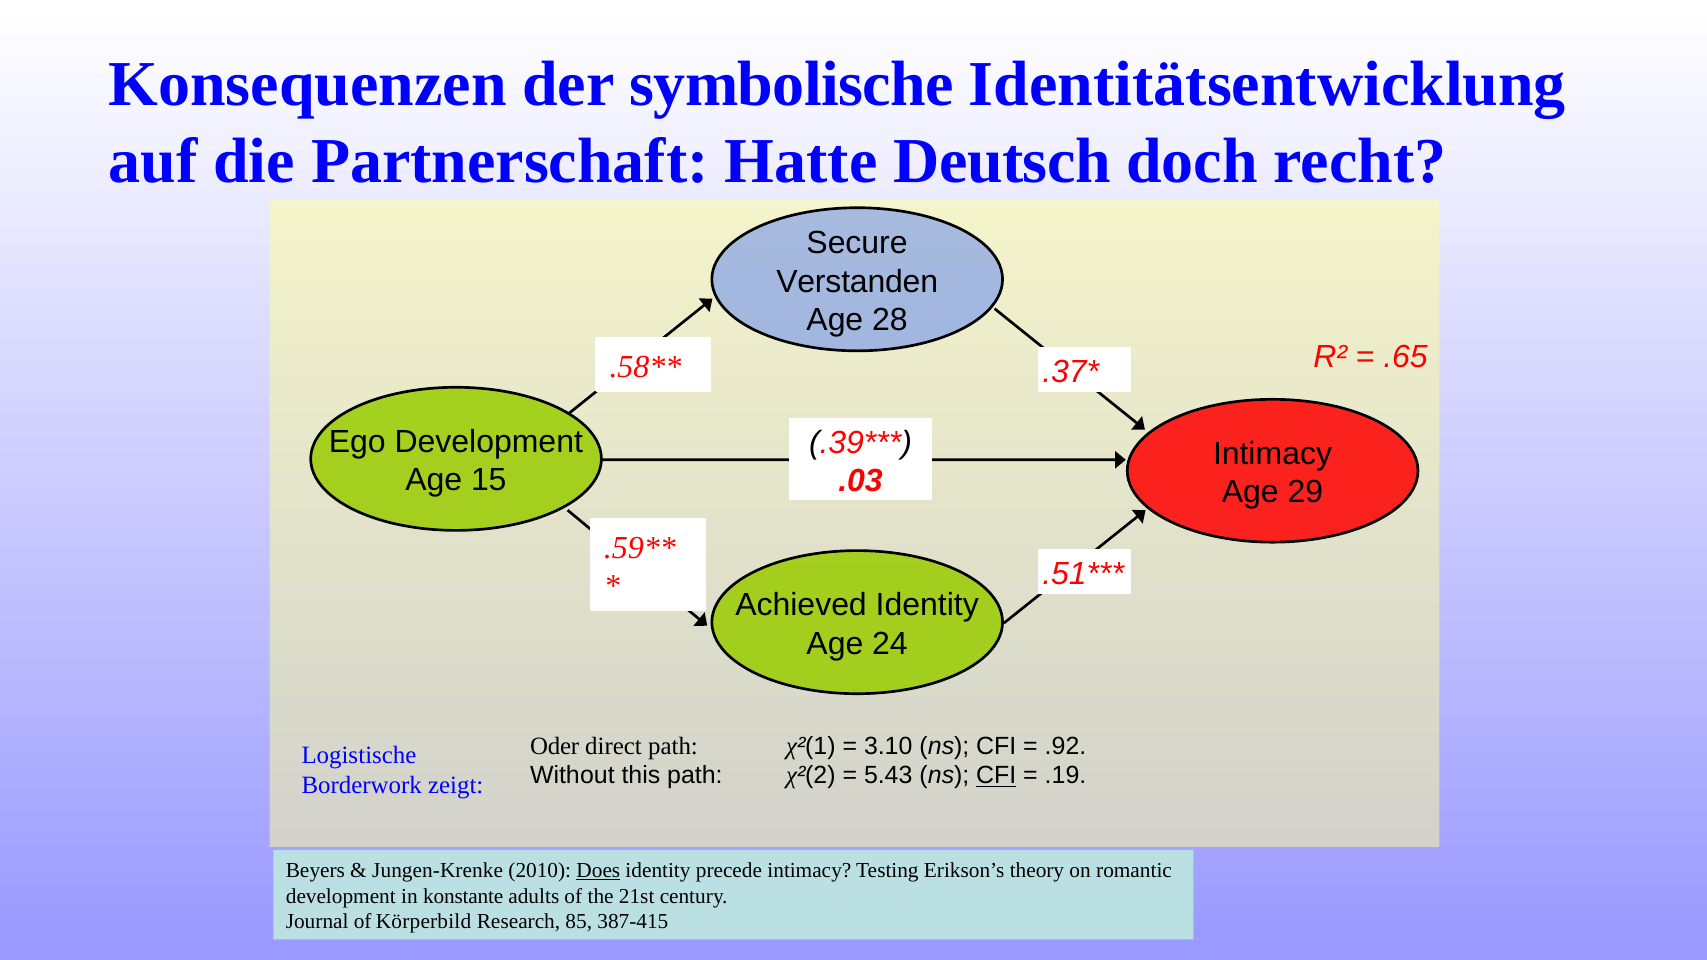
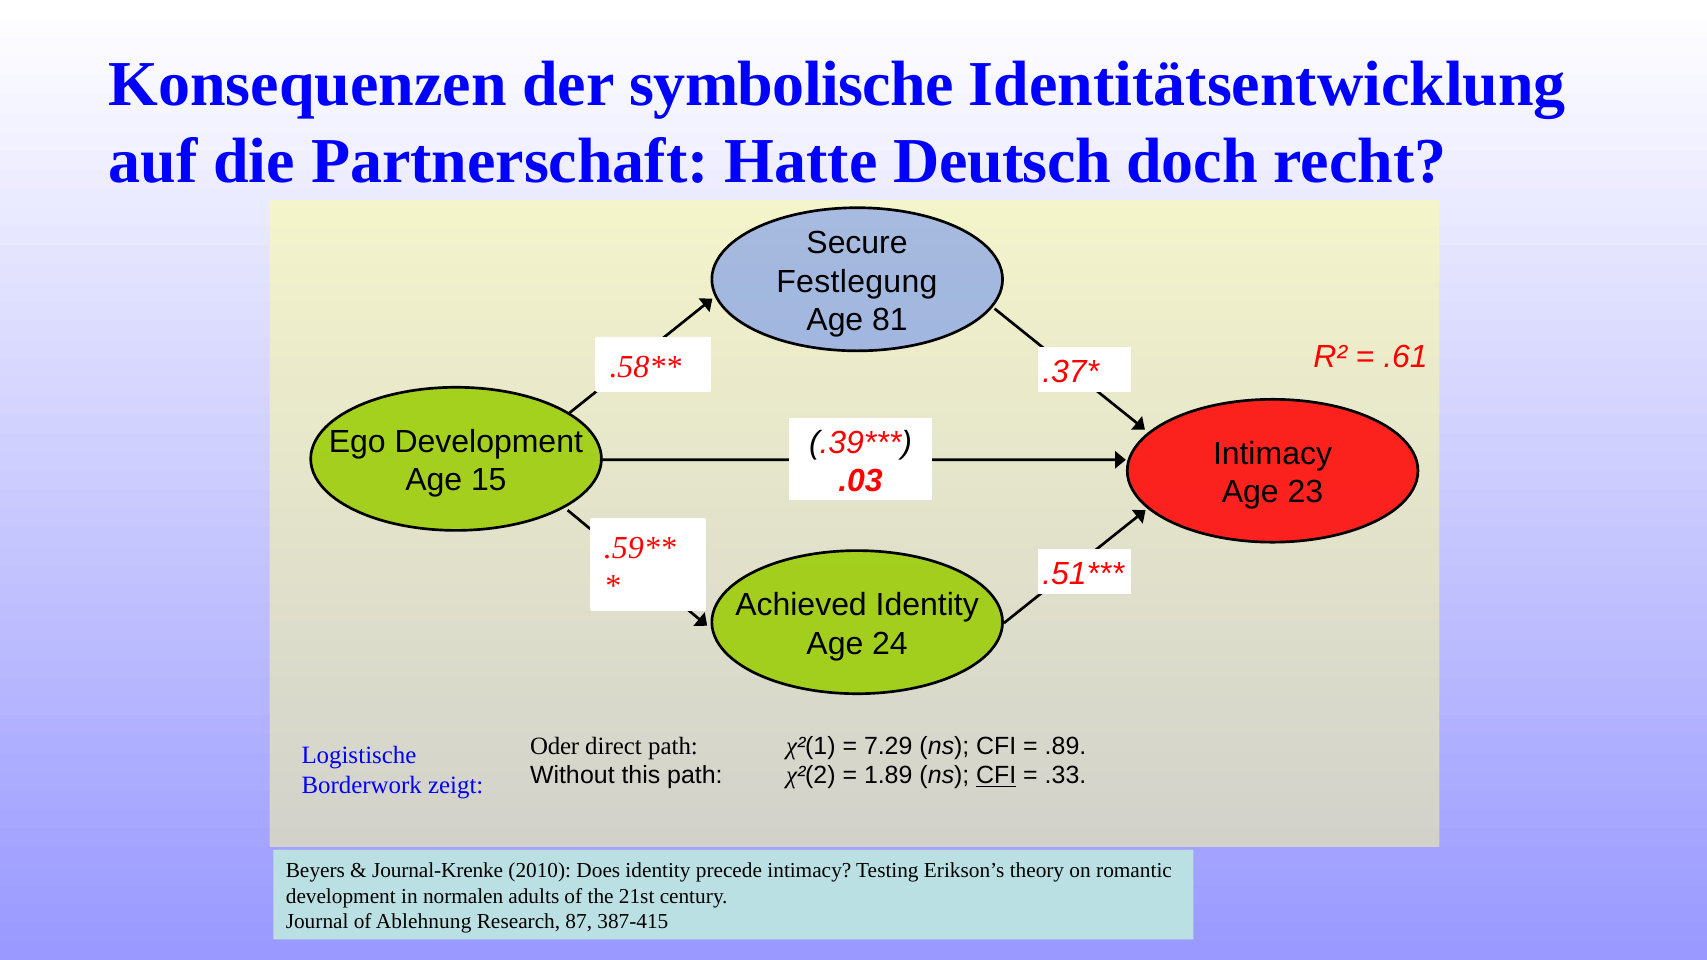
Verstanden: Verstanden -> Festlegung (857, 282)
28: 28 -> 81 (890, 320)
.65: .65 -> .61 (1406, 357)
29: 29 -> 23 (1305, 492)
3.10: 3.10 -> 7.29 (888, 746)
.92: .92 -> .89 (1066, 746)
5.43: 5.43 -> 1.89 (888, 776)
.19: .19 -> .33 (1066, 776)
Jungen-Krenke: Jungen-Krenke -> Journal-Krenke (438, 871)
Does underline: present -> none (598, 871)
konstante: konstante -> normalen (463, 896)
Körperbild: Körperbild -> Ablehnung (424, 922)
85: 85 -> 87 (579, 922)
